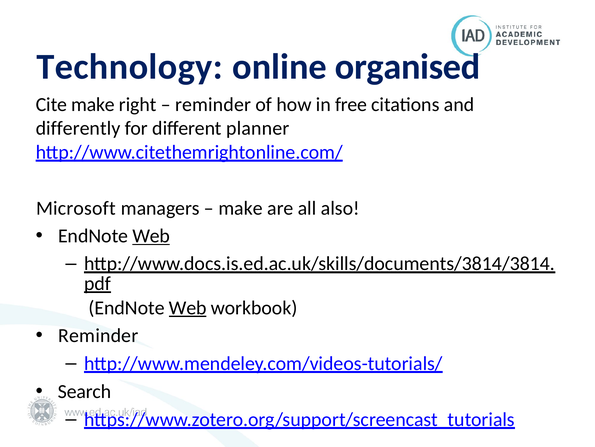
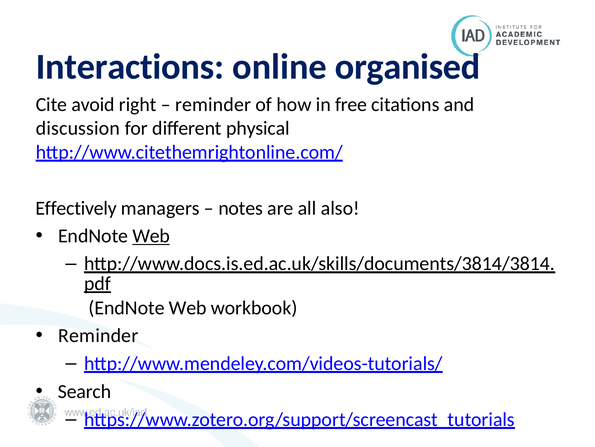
Technology: Technology -> Interactions (130, 67)
Cite make: make -> avoid (93, 104)
differently: differently -> discussion (78, 128)
planner: planner -> physical (258, 128)
Microsoft: Microsoft -> Effectively (76, 208)
make: make -> notes (241, 208)
Web underline: present -> none (188, 307)
